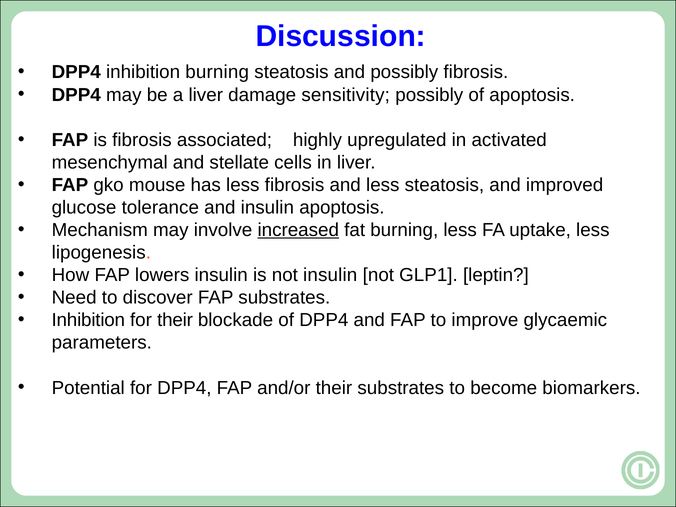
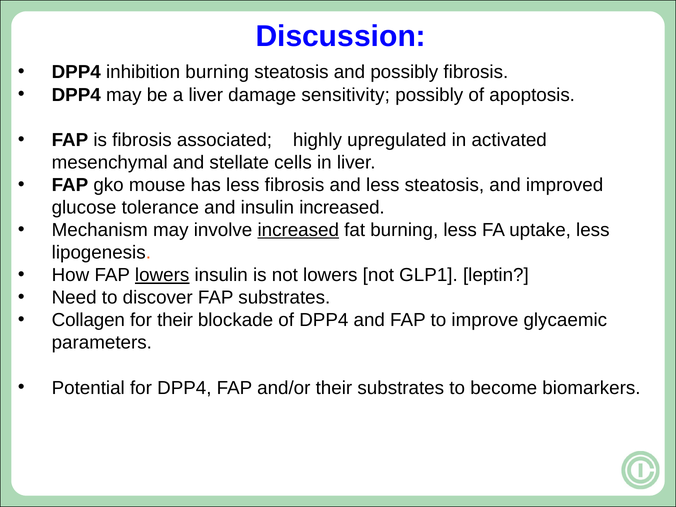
insulin apoptosis: apoptosis -> increased (342, 208)
lowers underline: none -> present (162, 275)
not insulin: insulin -> lowers (330, 275)
Inhibition: Inhibition -> Collagen (88, 320)
